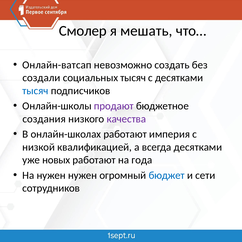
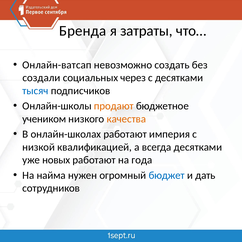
Смолер: Смолер -> Бренда (83, 31)
мешать: мешать -> затраты (146, 31)
социальных тысяч: тысяч -> через (133, 78)
продают colour: purple -> orange (114, 106)
создания: создания -> учеником (44, 119)
качества colour: purple -> orange (126, 119)
На нужен: нужен -> найма (51, 175)
сети: сети -> дать (205, 175)
